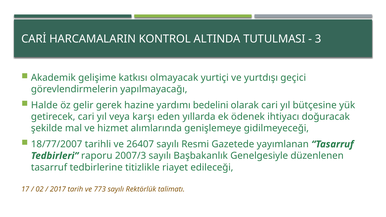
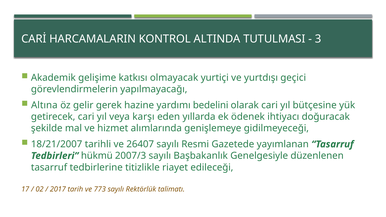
Halde: Halde -> Altına (44, 105)
18/77/2007: 18/77/2007 -> 18/21/2007 (57, 144)
raporu: raporu -> hükmü (97, 156)
